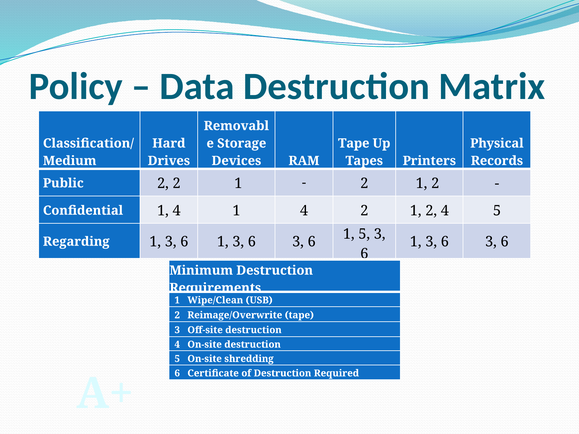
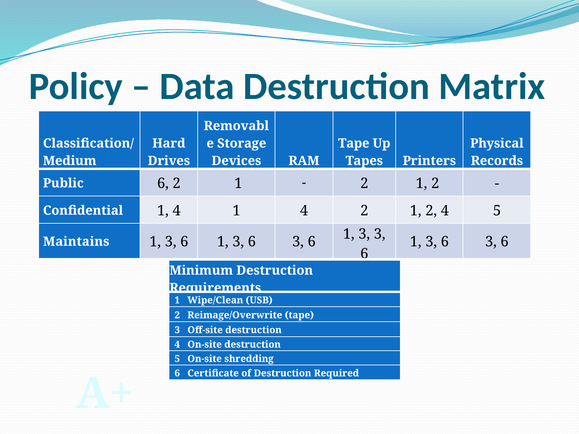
Public 2: 2 -> 6 (163, 183)
5: 5 -> 3 (364, 234)
Regarding: Regarding -> Maintains (76, 242)
